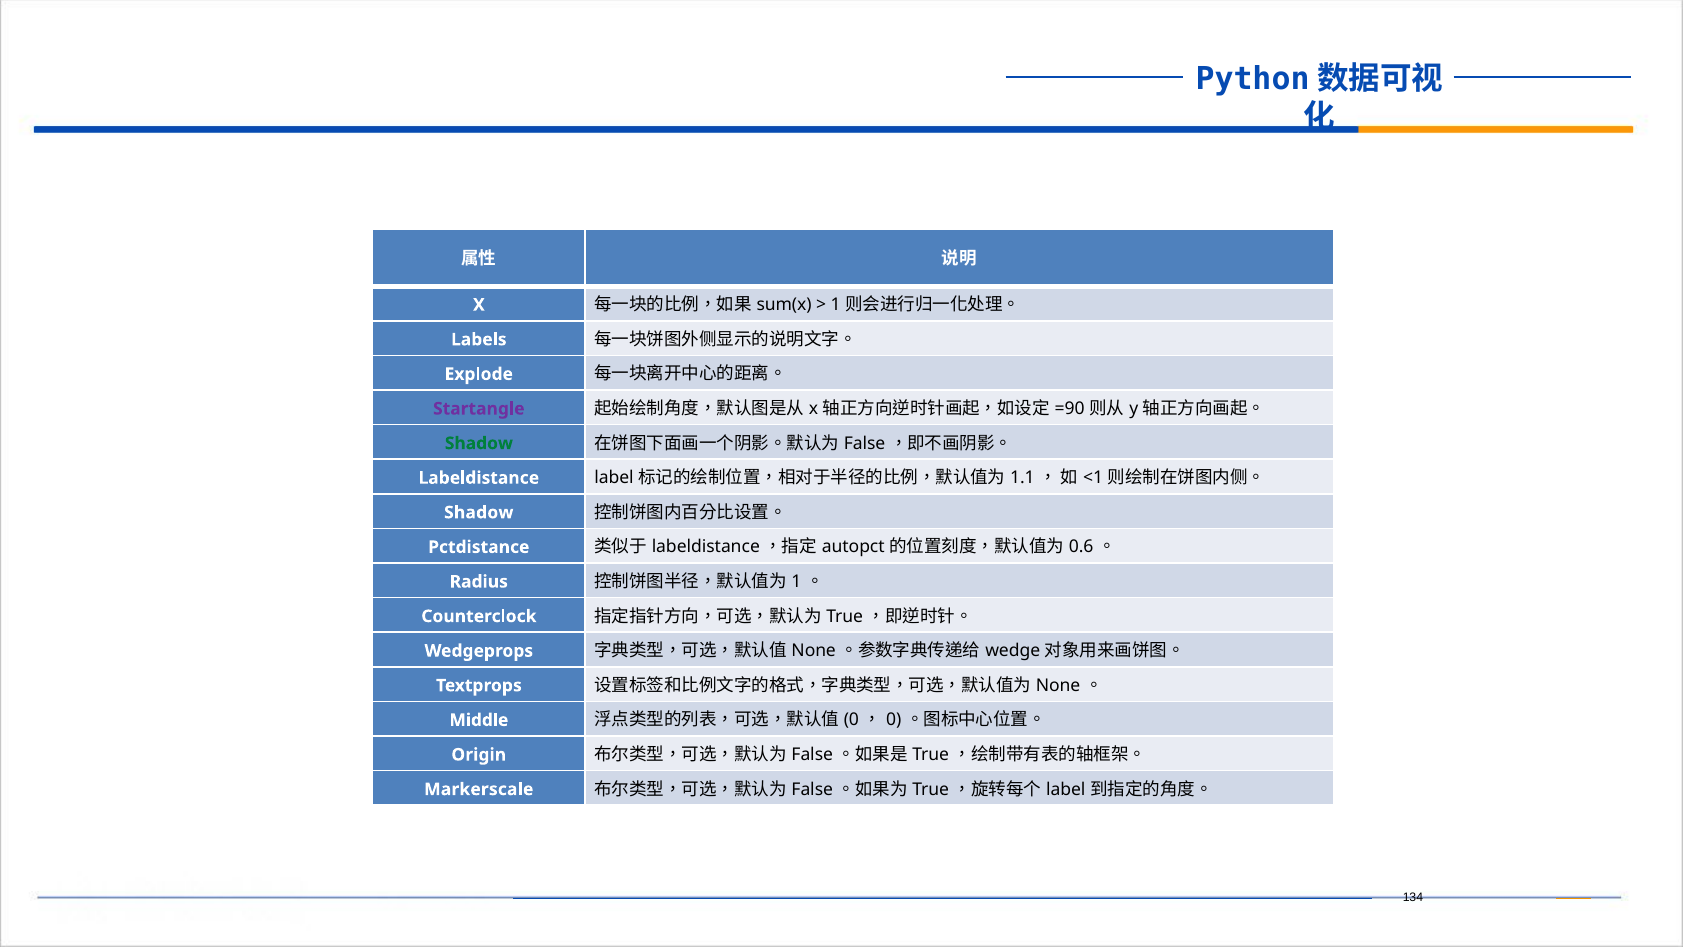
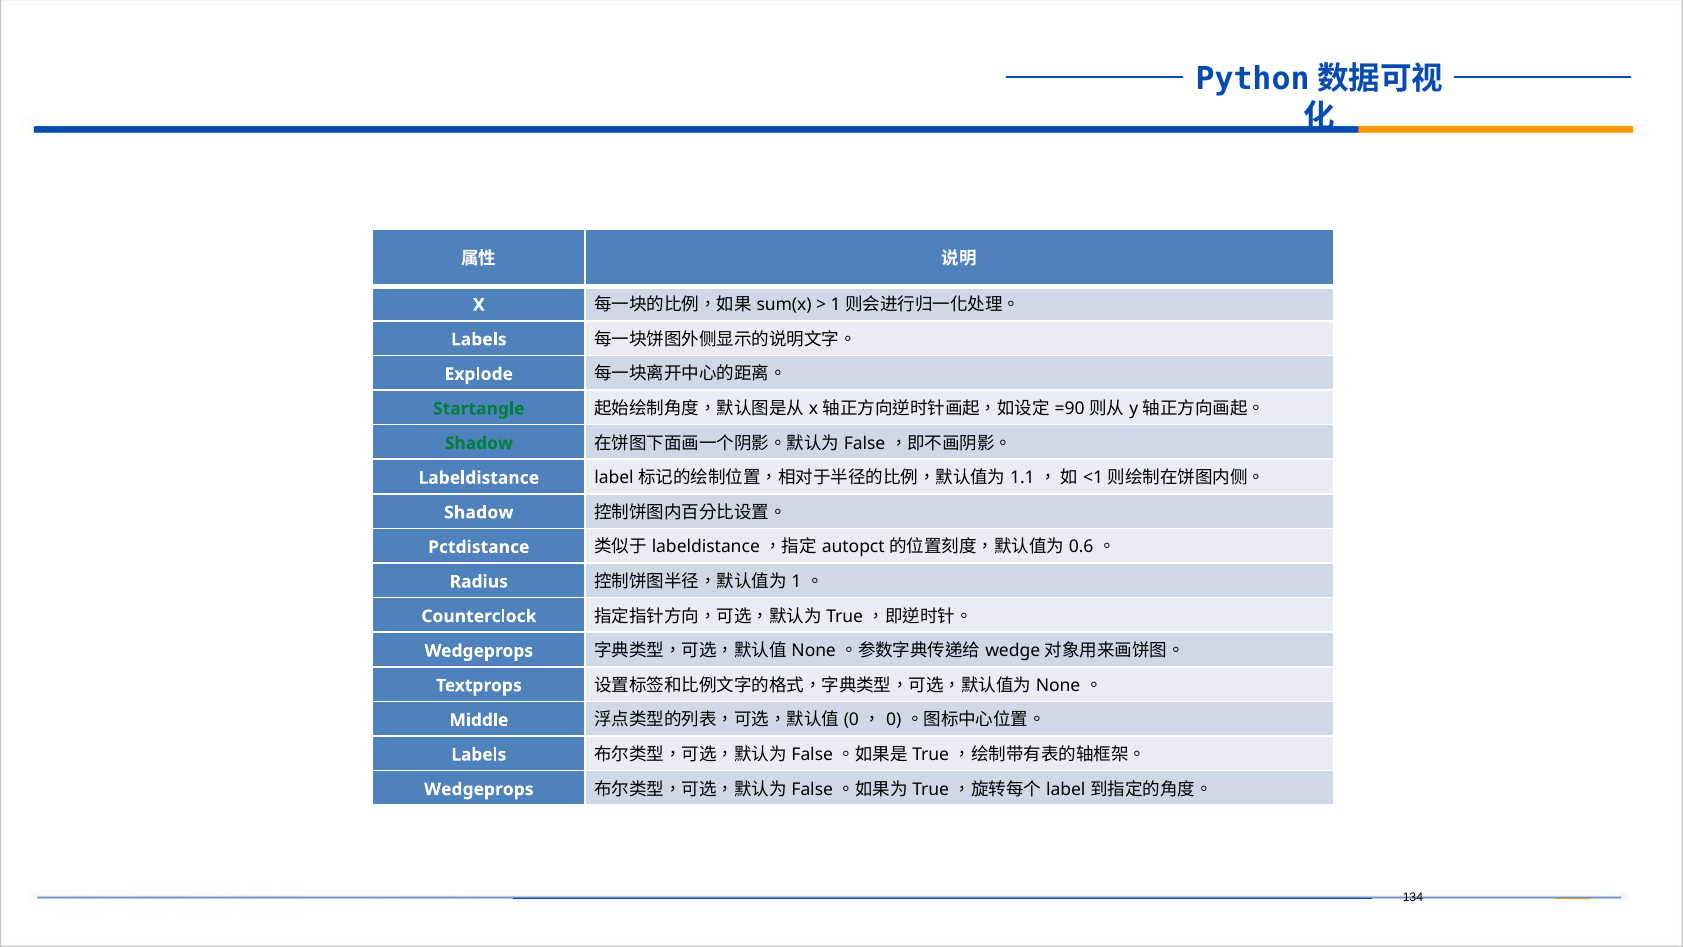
Startangle colour: purple -> green (479, 409)
Origin: Origin -> Labels (479, 754)
Markerscale: Markerscale -> Wedgeprops (479, 789)
